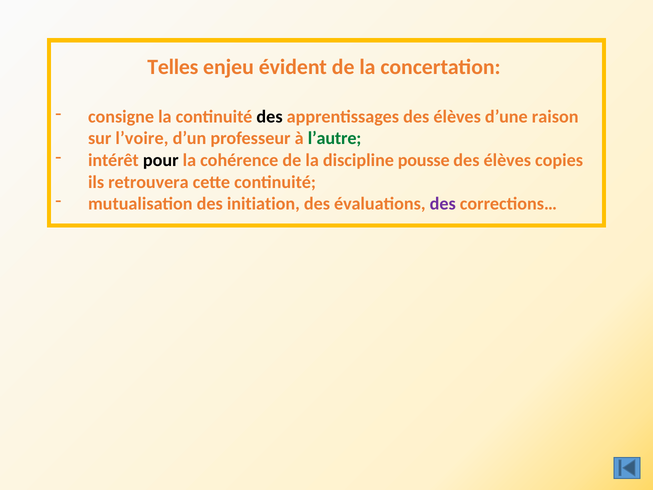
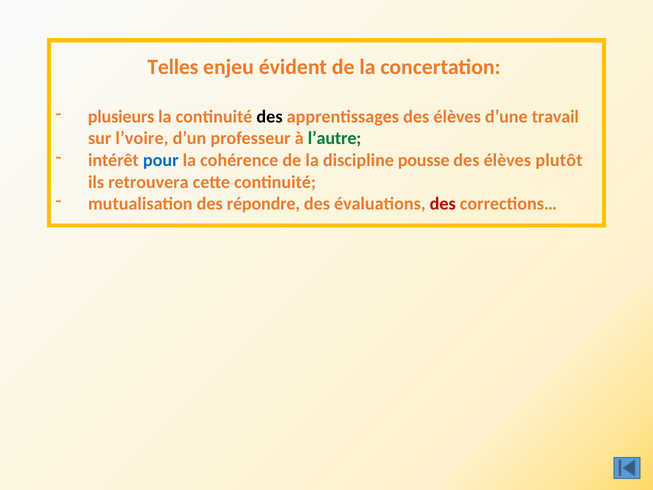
consigne: consigne -> plusieurs (121, 117)
raison: raison -> travail (555, 117)
pour colour: black -> blue (161, 160)
copies: copies -> plutôt (559, 160)
initiation: initiation -> répondre (263, 204)
des colour: purple -> red (443, 204)
